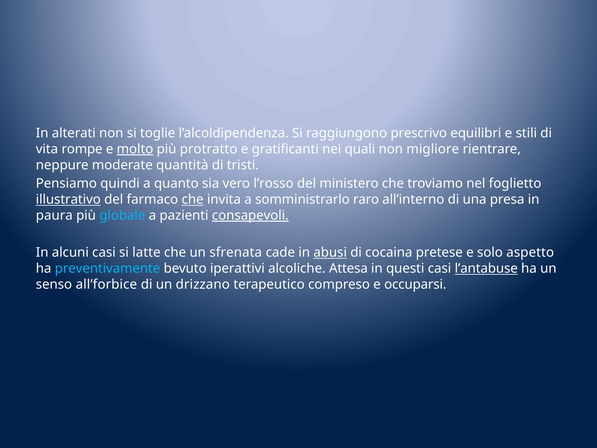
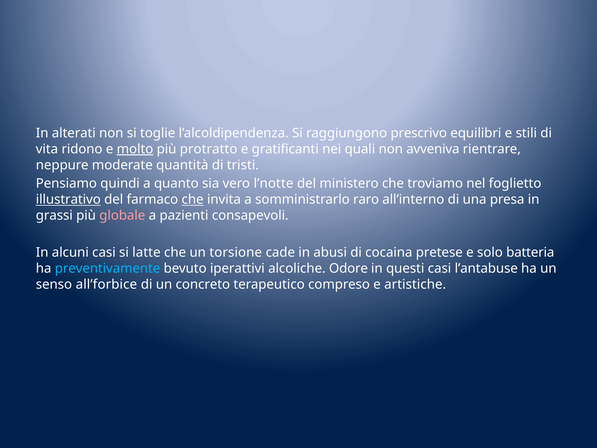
rompe: rompe -> ridono (82, 149)
migliore: migliore -> avveniva (433, 149)
l’rosso: l’rosso -> l’notte (273, 184)
paura: paura -> grassi (54, 215)
globale colour: light blue -> pink (122, 215)
consapevoli underline: present -> none (250, 215)
sfrenata: sfrenata -> torsione (236, 252)
abusi underline: present -> none (330, 252)
aspetto: aspetto -> batteria (530, 252)
Attesa: Attesa -> Odore (348, 268)
l’antabuse underline: present -> none (486, 268)
drizzano: drizzano -> concreto (203, 284)
occuparsi: occuparsi -> artistiche (415, 284)
